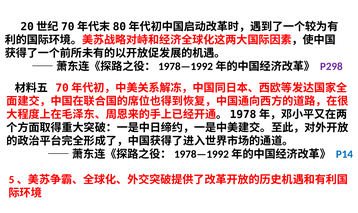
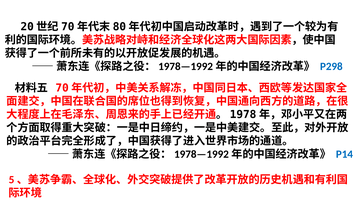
P298 colour: purple -> blue (331, 67)
